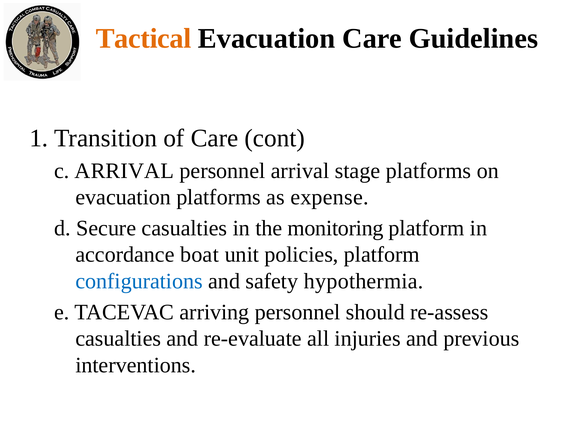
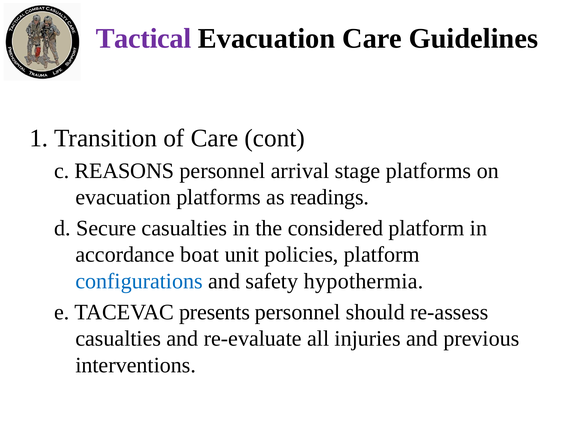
Tactical colour: orange -> purple (144, 38)
c ARRIVAL: ARRIVAL -> REASONS (124, 171)
expense: expense -> readings (330, 197)
monitoring: monitoring -> considered (335, 228)
arriving: arriving -> presents (215, 312)
